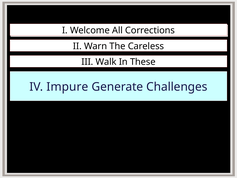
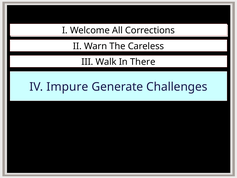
These: These -> There (143, 62)
